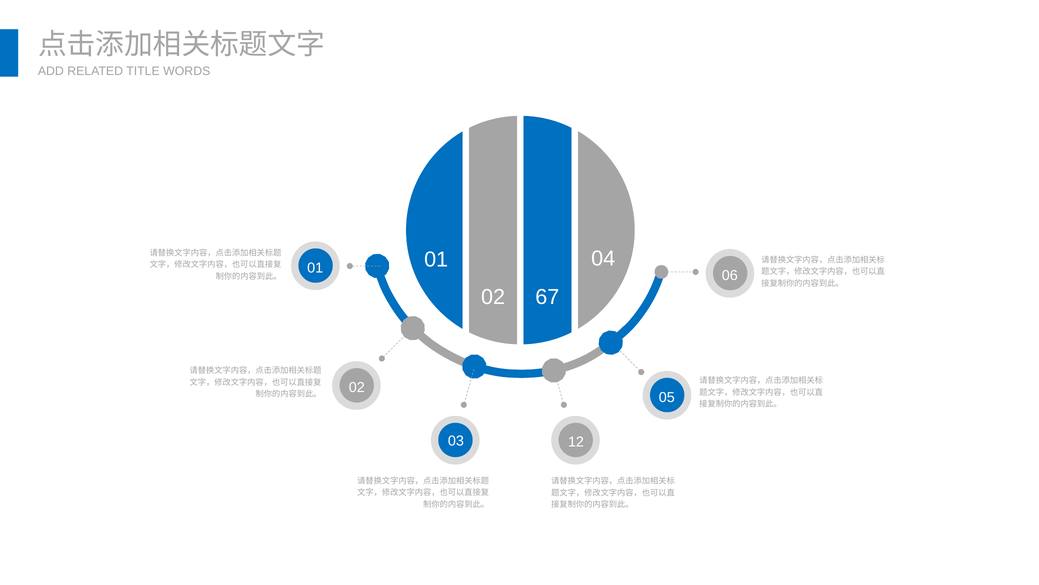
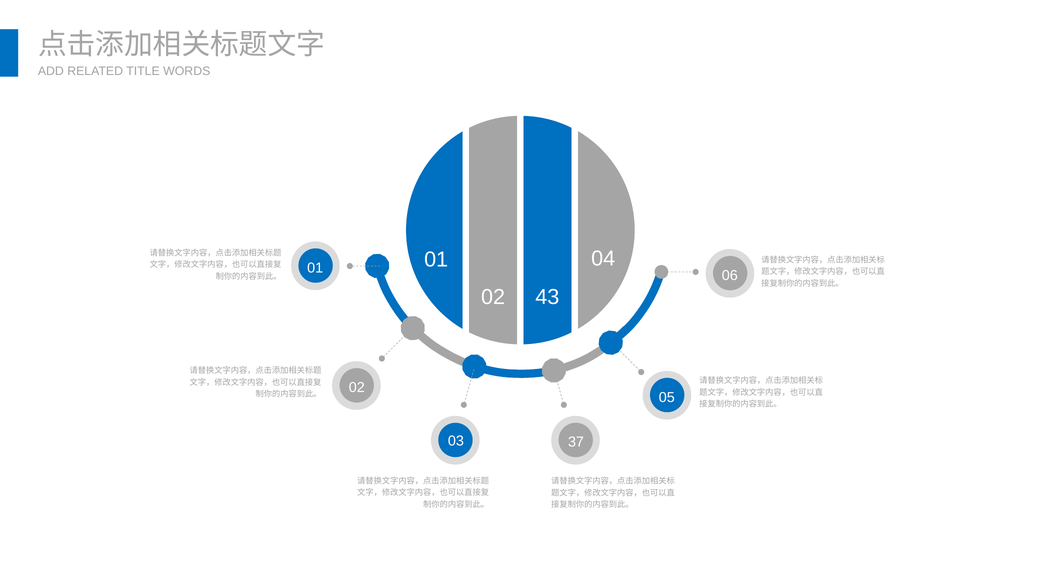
67: 67 -> 43 (547, 297)
12: 12 -> 37 (576, 441)
